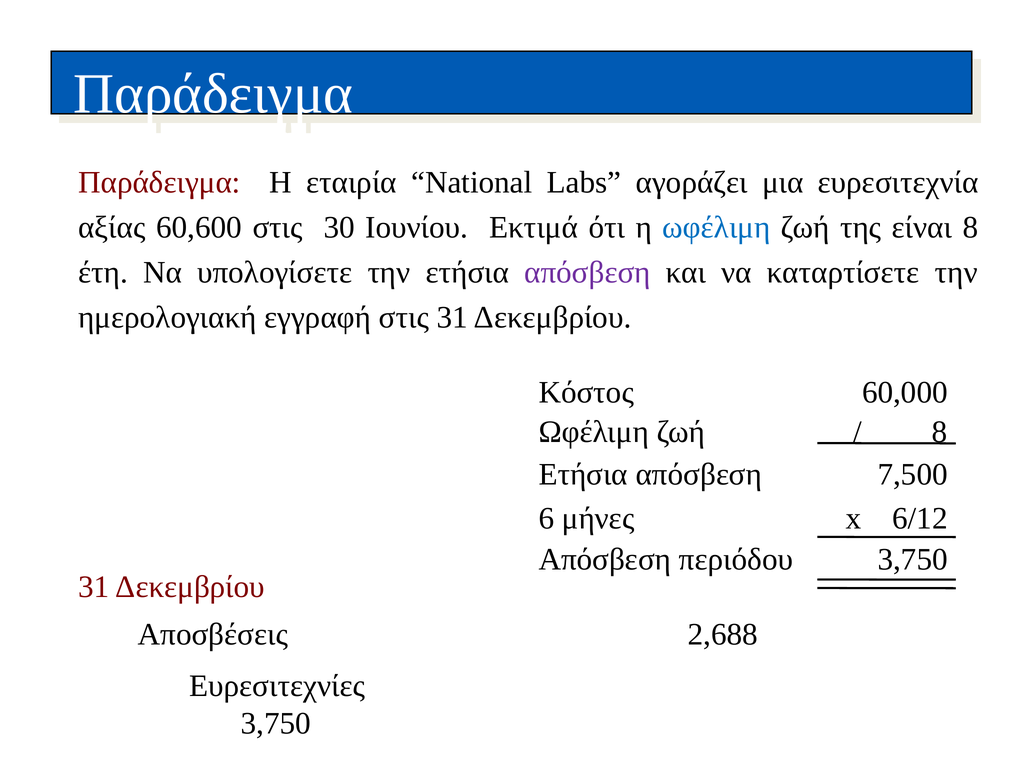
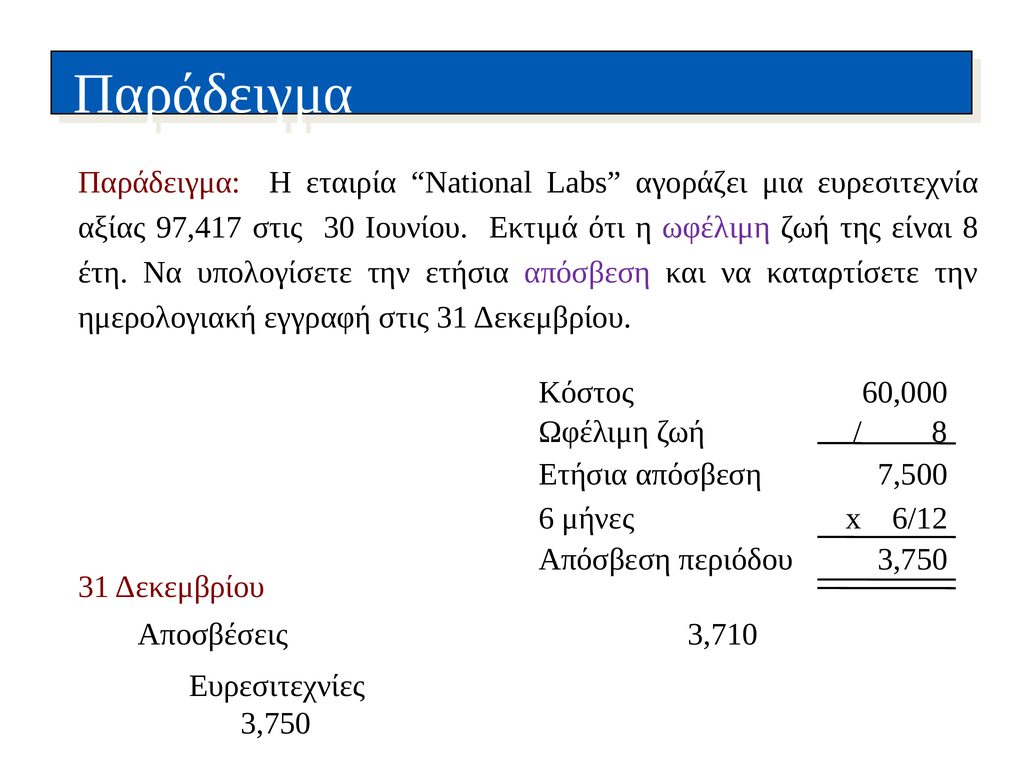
60,600: 60,600 -> 97,417 (199, 228)
ωφέλιμη colour: blue -> purple (716, 228)
2,688: 2,688 -> 3,710 (723, 635)
